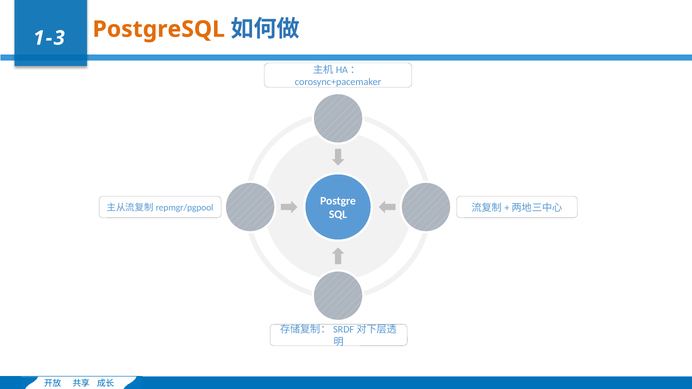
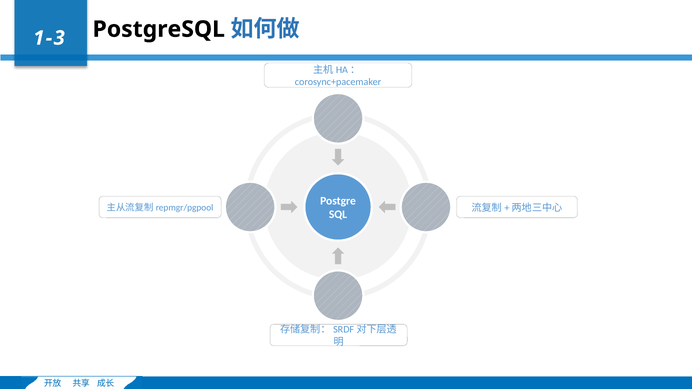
PostgreSQL colour: orange -> black (159, 29)
